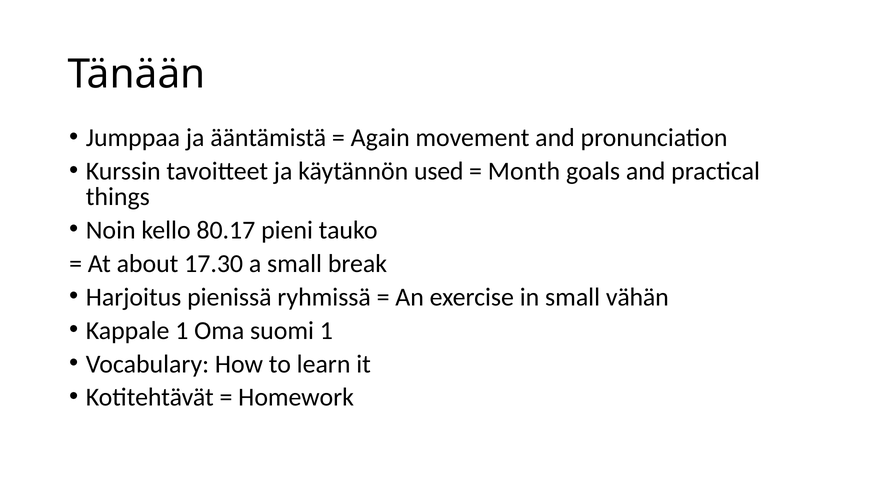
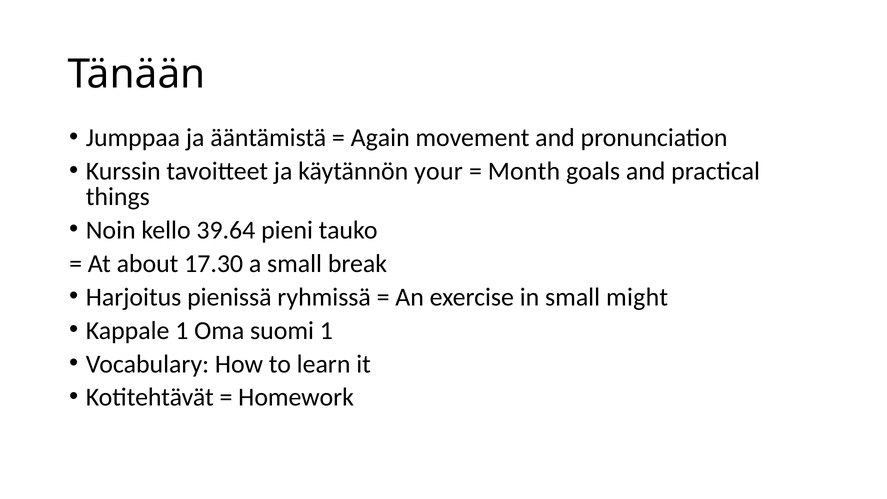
used: used -> your (439, 171)
80.17: 80.17 -> 39.64 (226, 230)
vähän: vähän -> might (637, 297)
